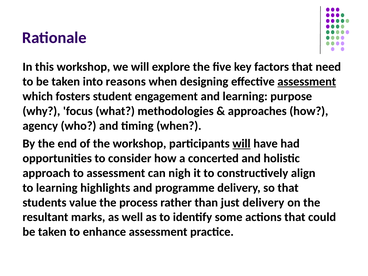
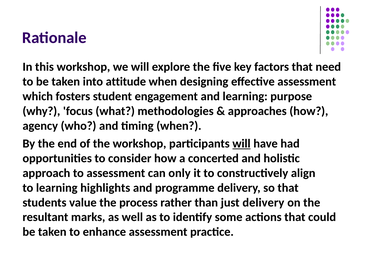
reasons: reasons -> attitude (126, 82)
assessment underline: present -> none (307, 82)
nigh: nigh -> only (180, 173)
